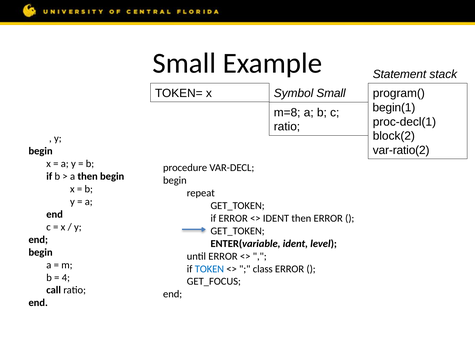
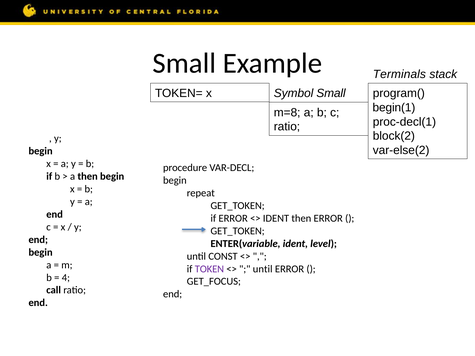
Statement: Statement -> Terminals (399, 74)
var-ratio(2: var-ratio(2 -> var-else(2 (401, 150)
until ERROR: ERROR -> CONST (223, 256)
TOKEN colour: blue -> purple (209, 269)
class: class -> until (263, 269)
